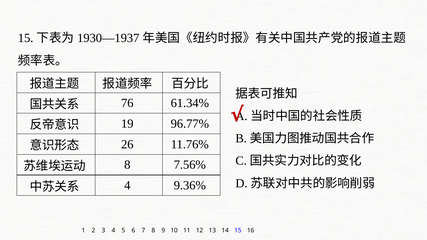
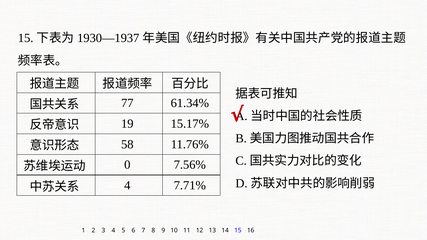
76: 76 -> 77 (127, 103)
96.77%: 96.77% -> 15.17% (190, 124)
26: 26 -> 58 (127, 144)
8: 8 -> 0 (127, 165)
9.36%: 9.36% -> 7.71% (190, 186)
